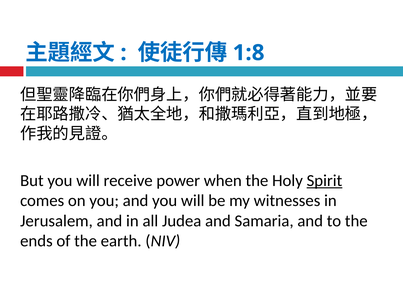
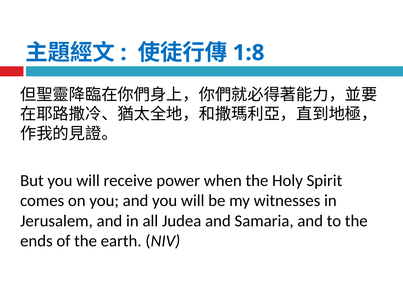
Spirit underline: present -> none (324, 181)
